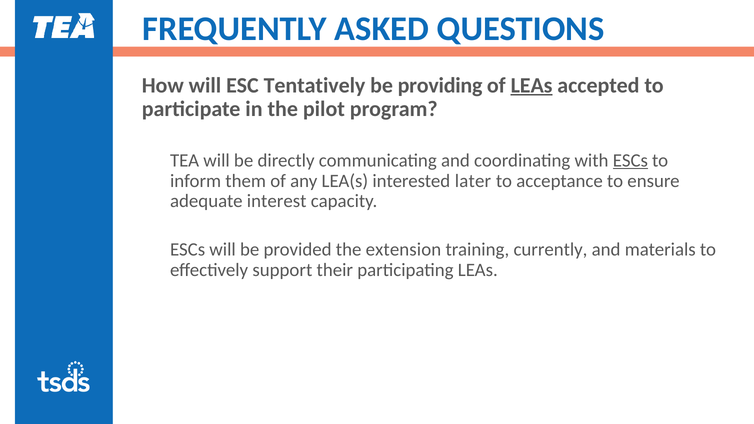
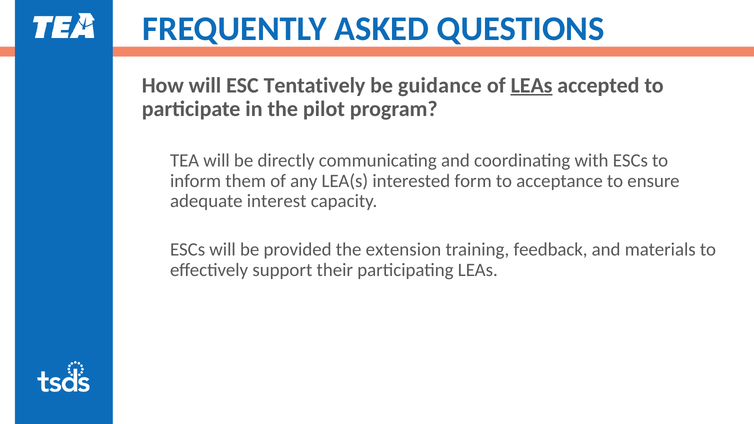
providing: providing -> guidance (440, 85)
ESCs underline: present -> none (630, 161)
later: later -> form (473, 181)
currently: currently -> feedback (551, 250)
